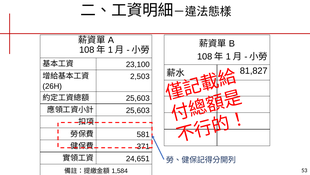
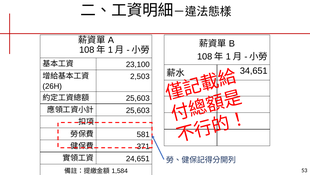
81,827: 81,827 -> 34,651 (254, 71)
